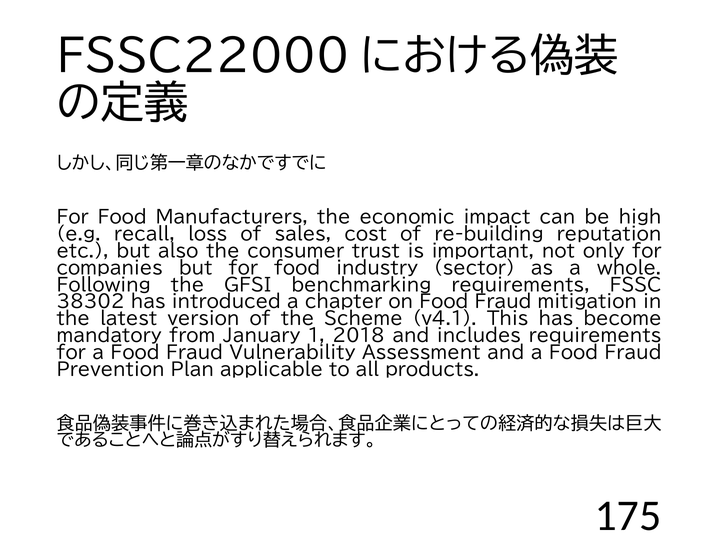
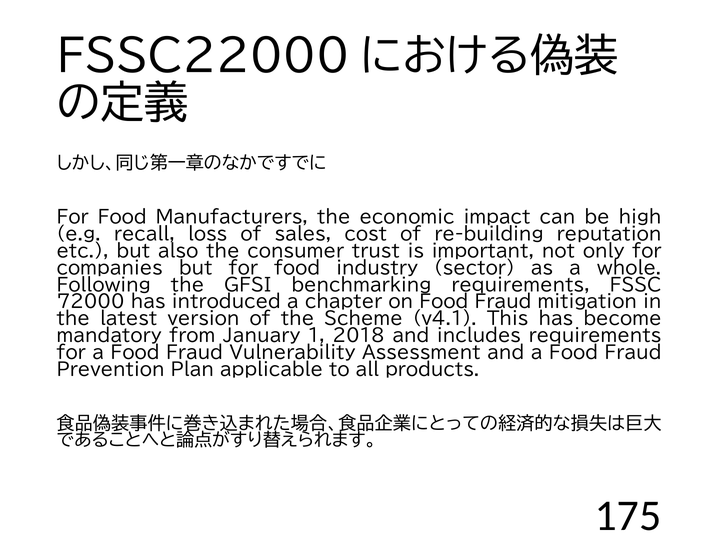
38302: 38302 -> 72000 (91, 302)
